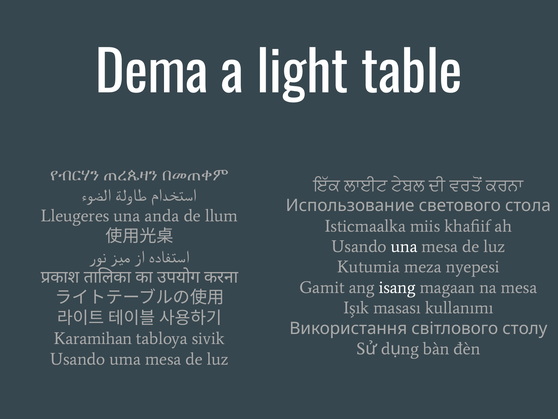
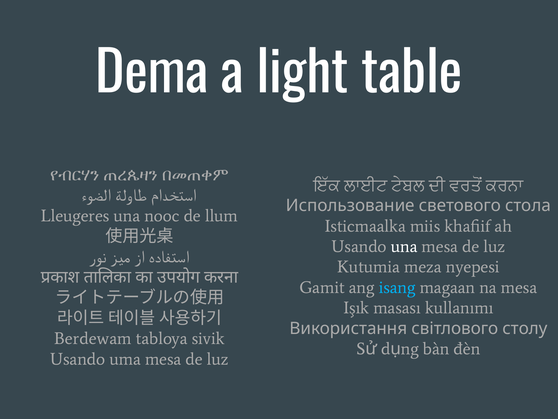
anda: anda -> nooc (162, 216)
isang colour: white -> light blue (397, 287)
Karamihan: Karamihan -> Berdewam (93, 338)
